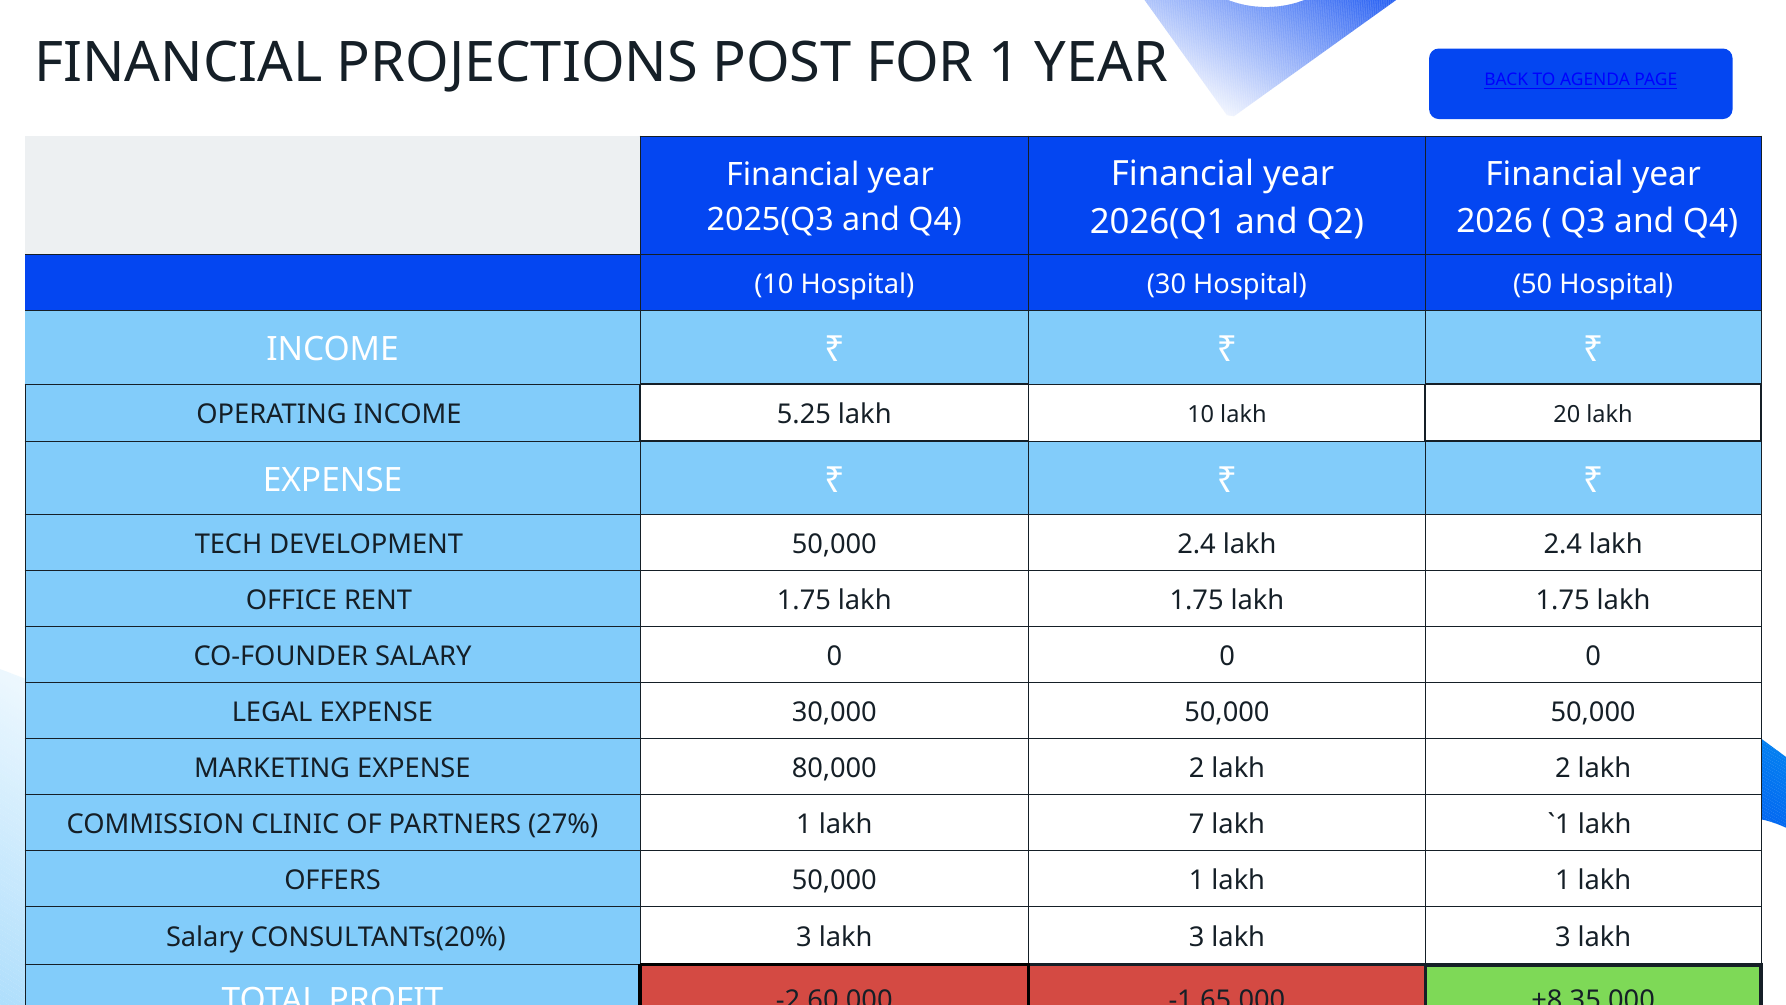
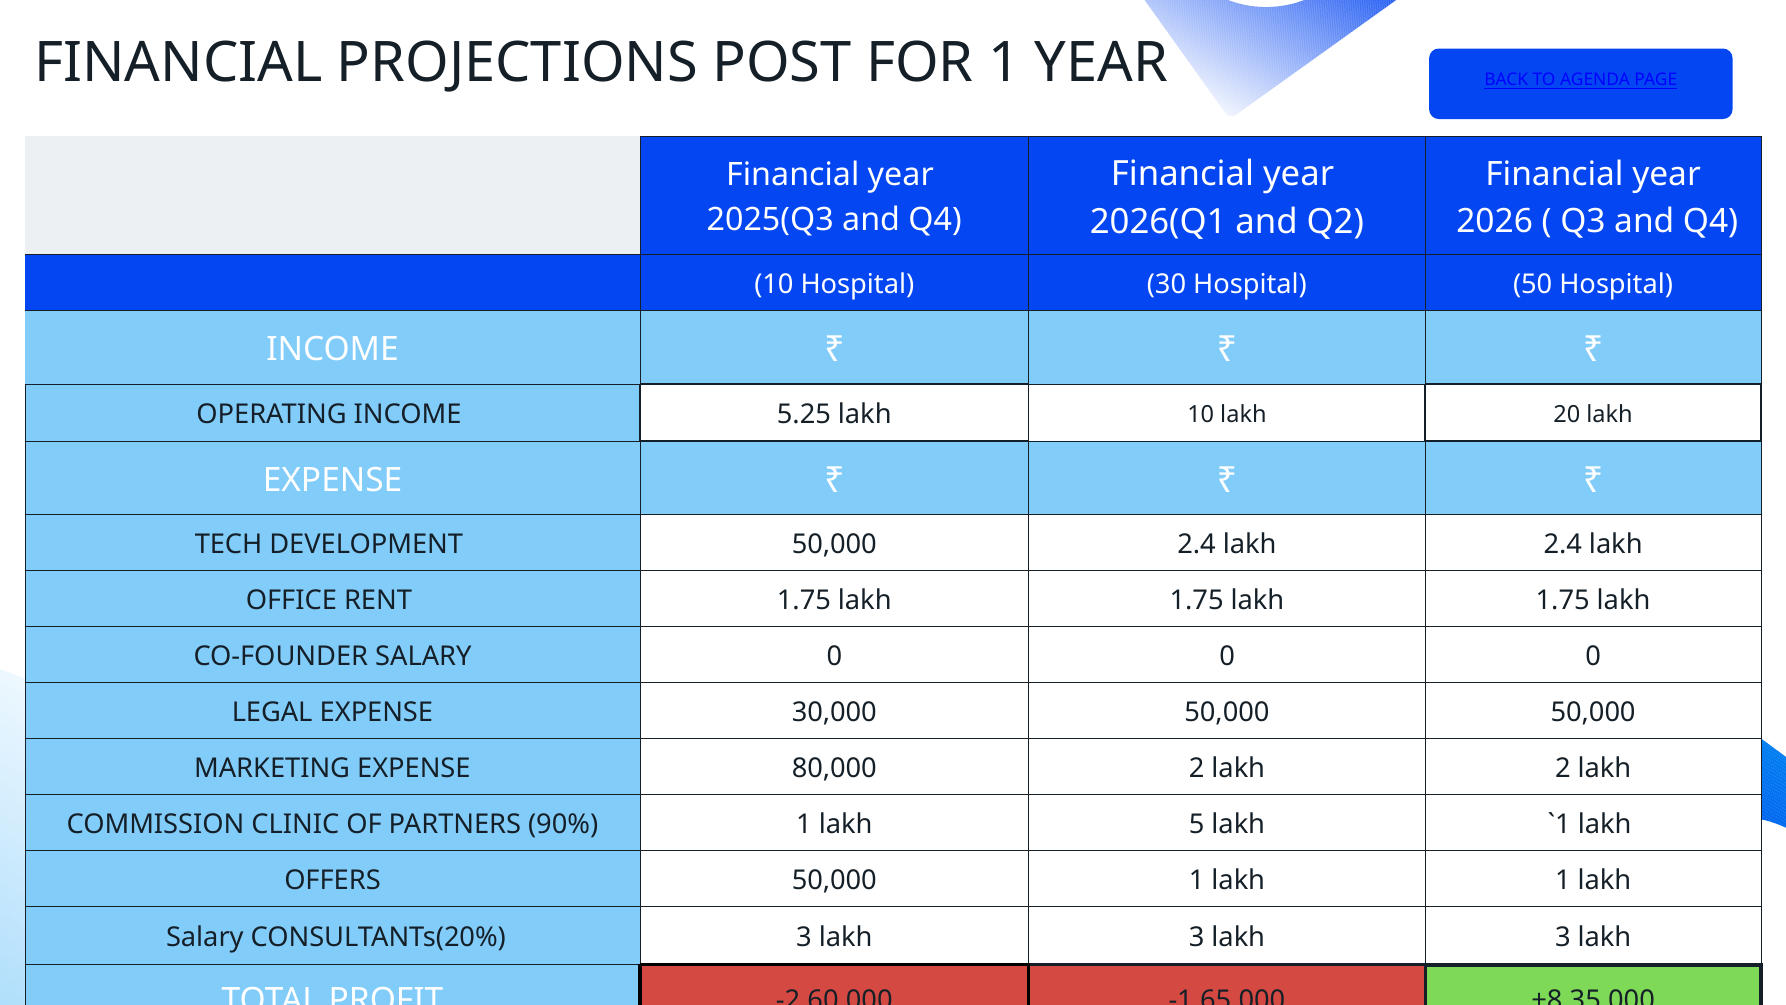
27%: 27% -> 90% (563, 825)
7: 7 -> 5 (1197, 825)
